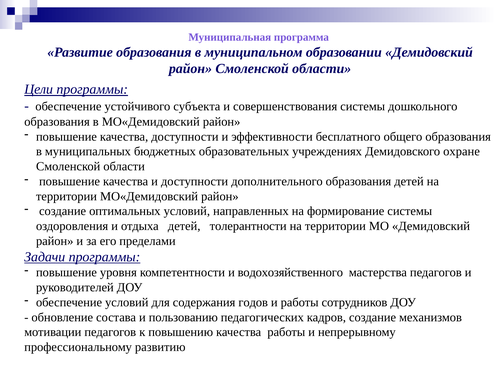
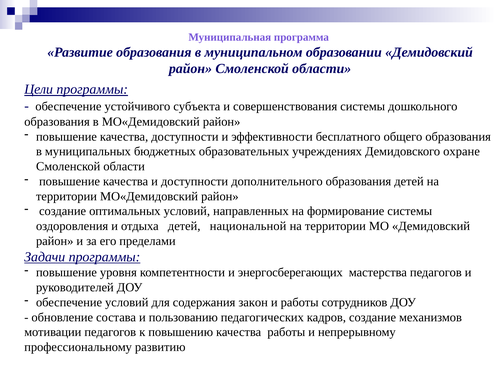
толерантности: толерантности -> национальной (248, 226)
водохозяйственного: водохозяйственного -> энергосберегающих (290, 272)
годов: годов -> закон (253, 302)
